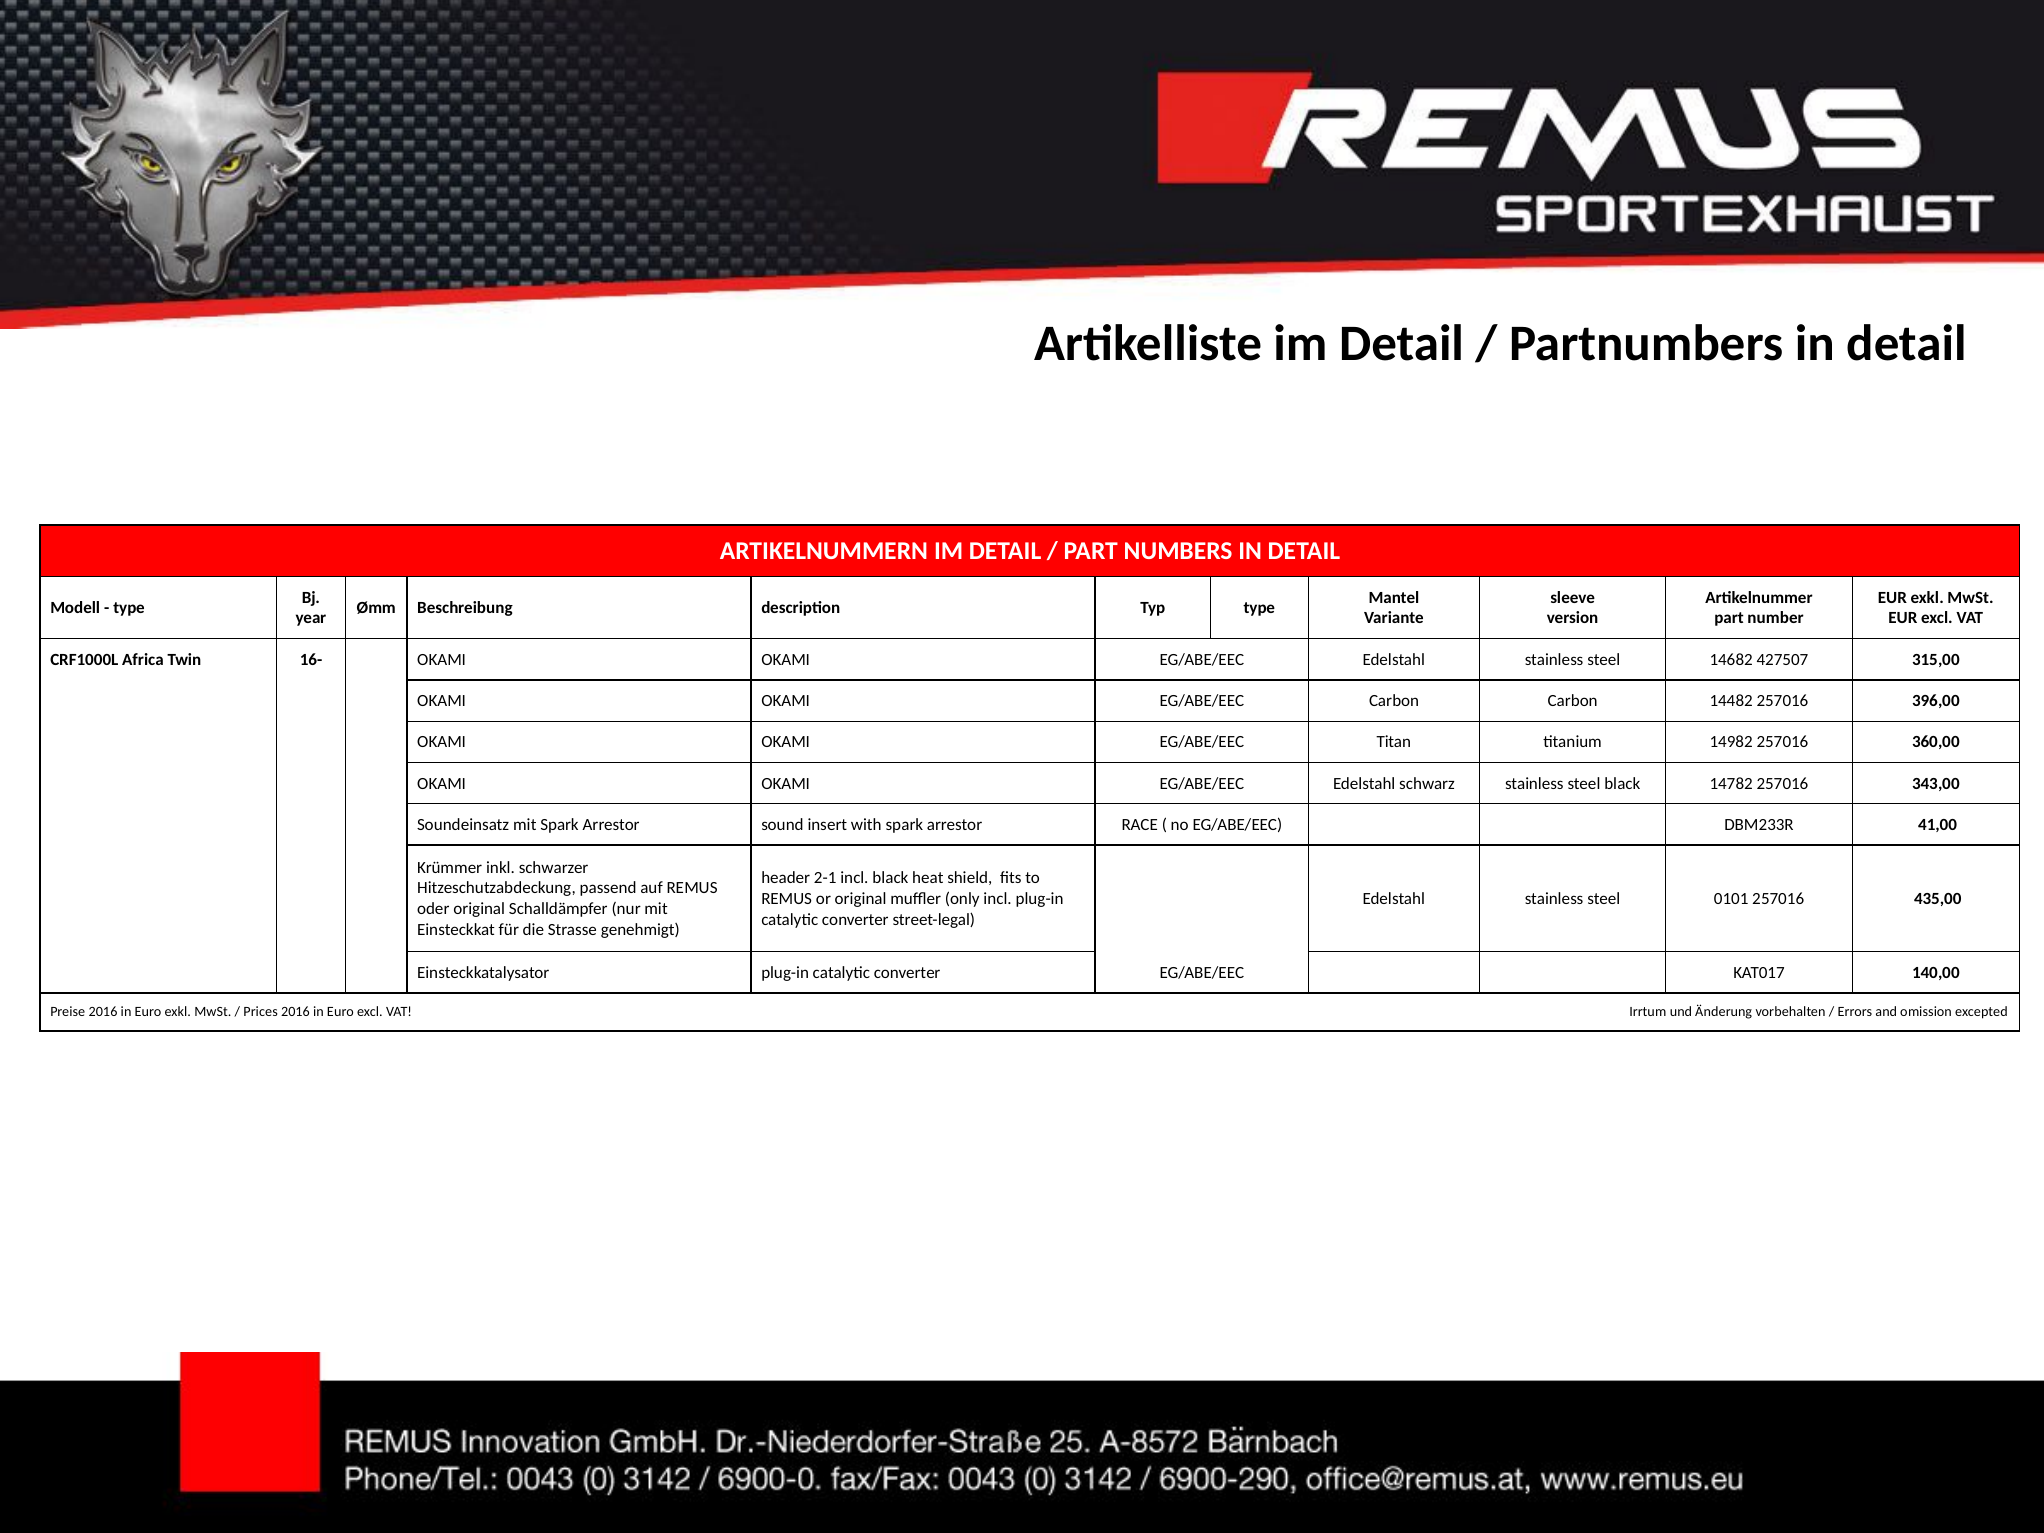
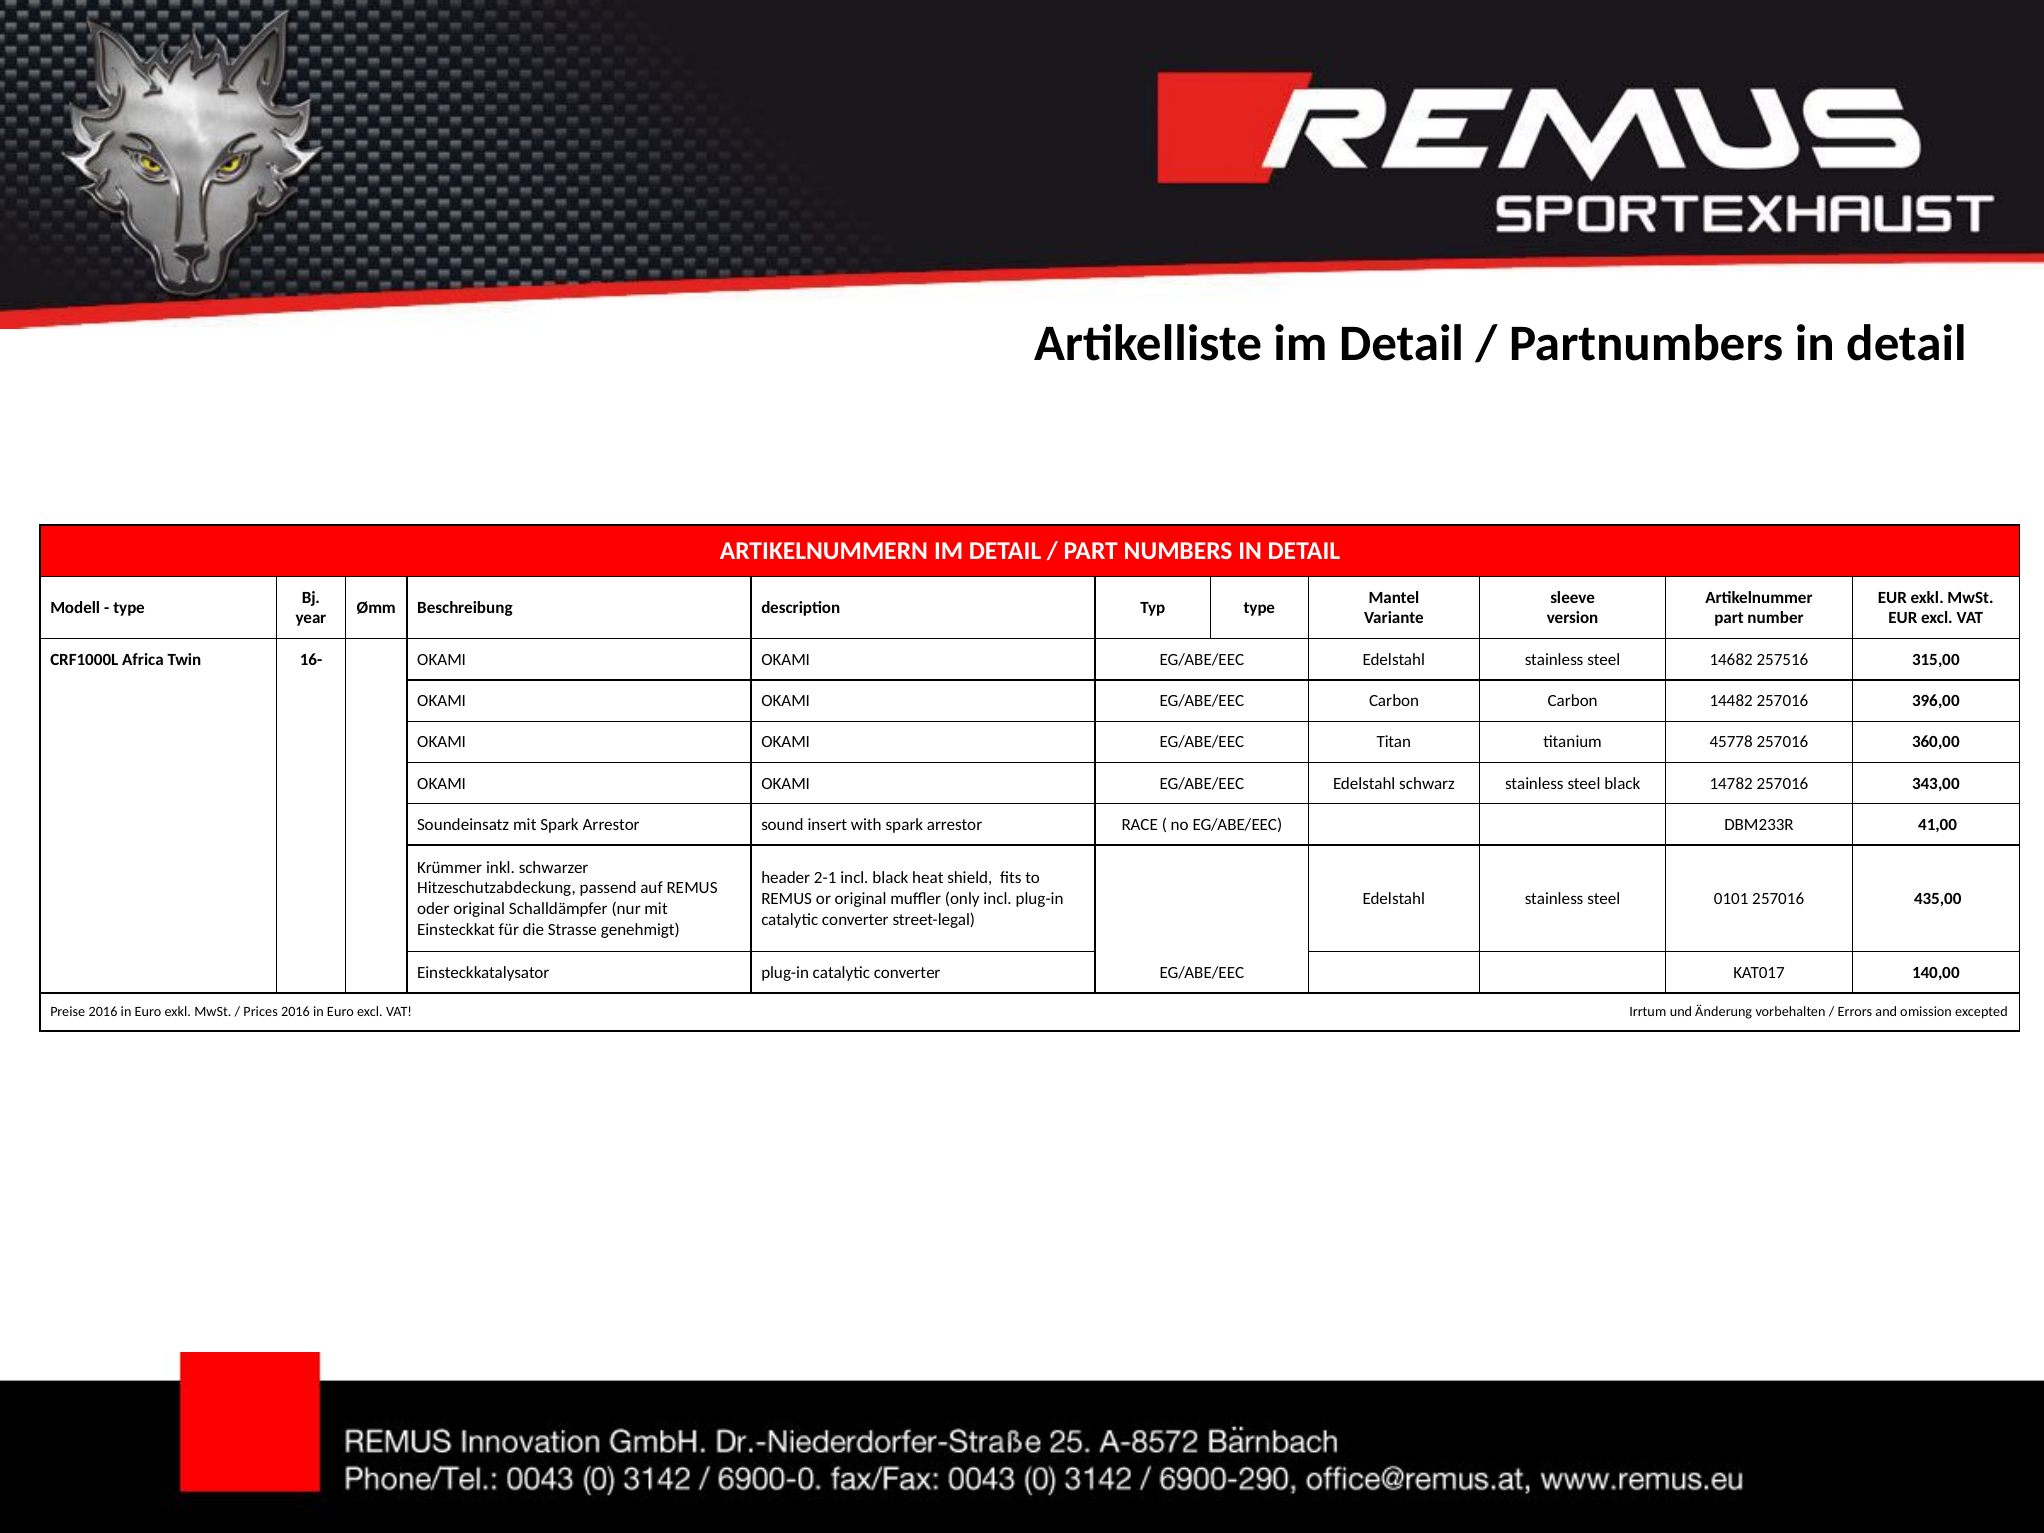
427507: 427507 -> 257516 (1782, 660)
14982: 14982 -> 45778 (1731, 742)
